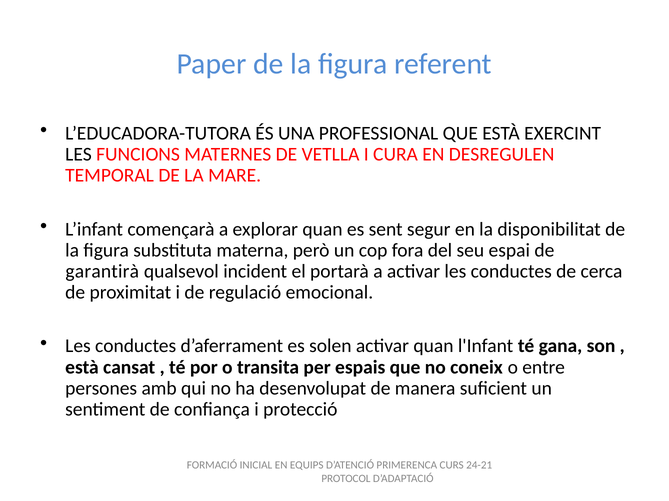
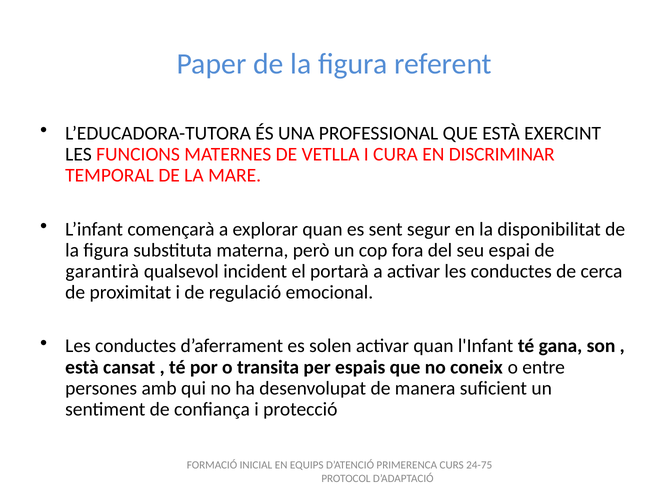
DESREGULEN: DESREGULEN -> DISCRIMINAR (502, 155)
24-21: 24-21 -> 24-75 (479, 466)
